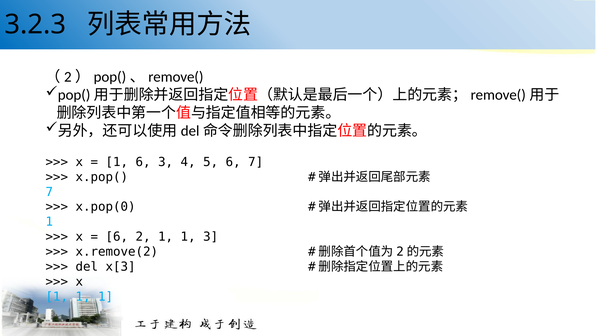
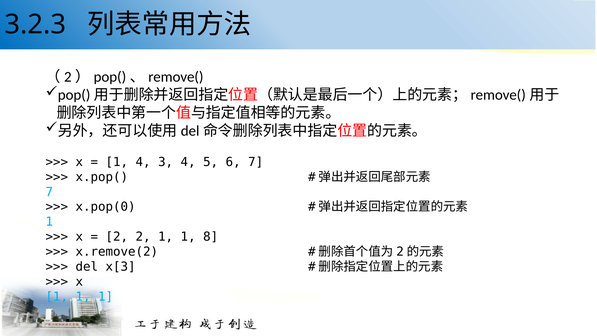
1 6: 6 -> 4 (143, 162)
6: 6 -> 2 (117, 237)
1 3: 3 -> 8 (211, 237)
